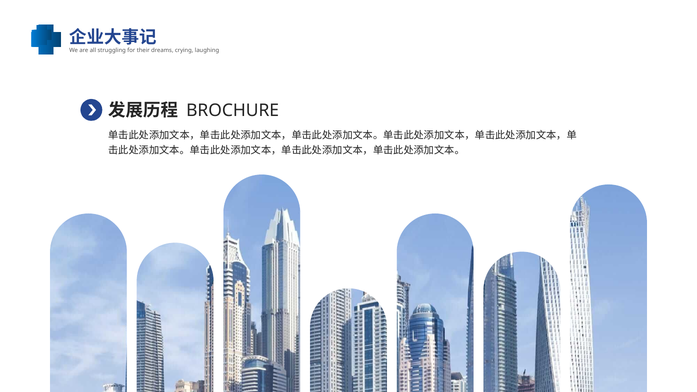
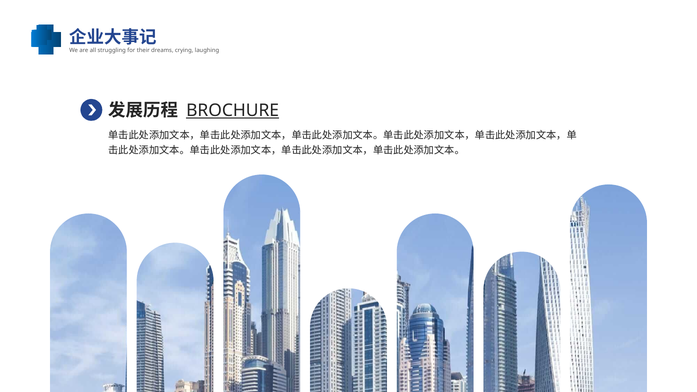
BROCHURE underline: none -> present (233, 111)
